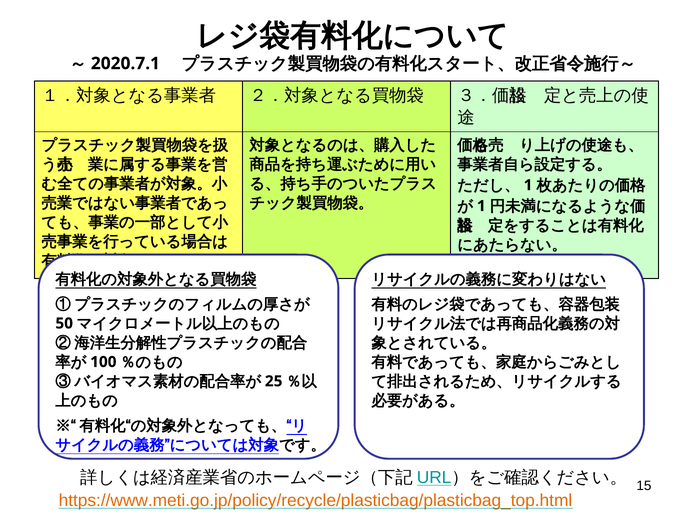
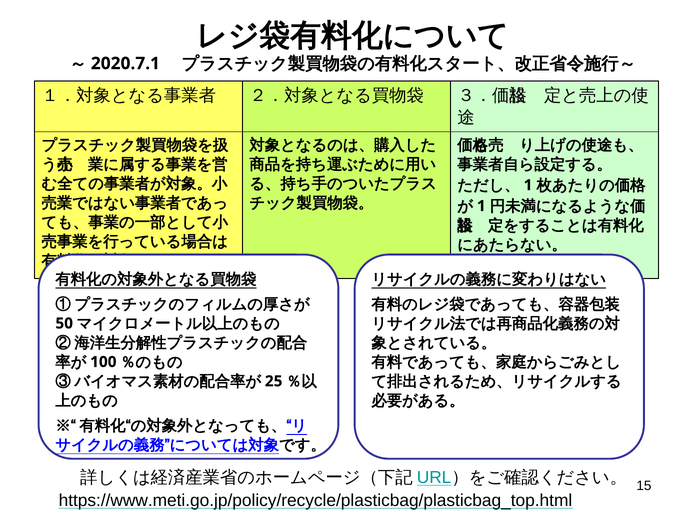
https://www.meti.go.jp/policy/recycle/plasticbag/plasticbag_top.html colour: orange -> black (315, 500)
